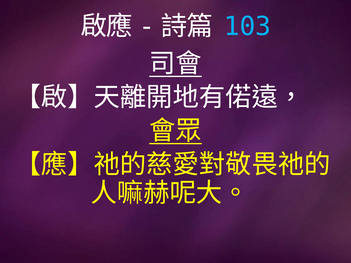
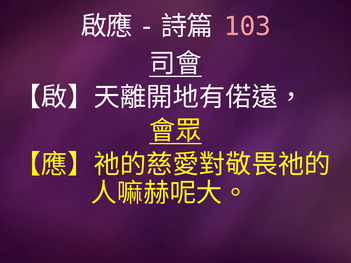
103 colour: light blue -> pink (247, 26)
